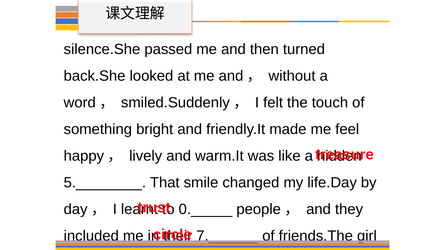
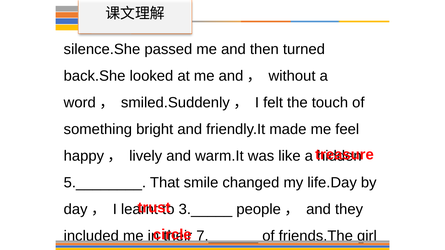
0._____: 0._____ -> 3._____ (205, 209)
